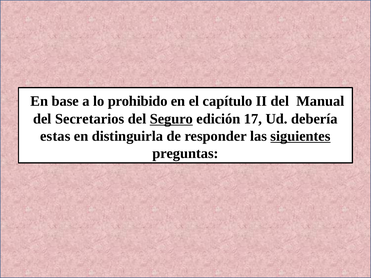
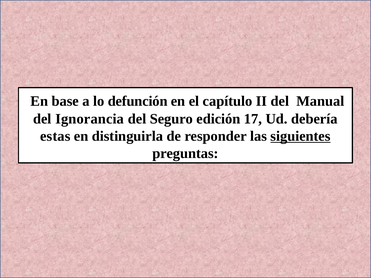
prohibido: prohibido -> defunción (138, 101)
Secretarios: Secretarios -> Ignorancia (90, 119)
Seguro underline: present -> none (171, 119)
